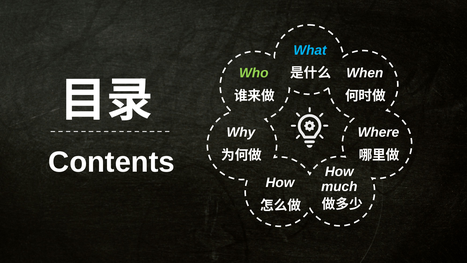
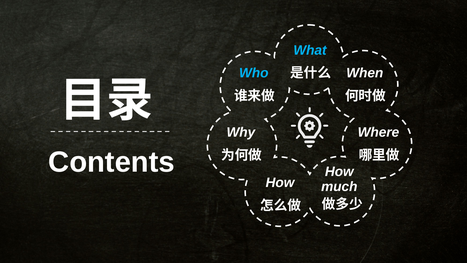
Who colour: light green -> light blue (254, 73)
